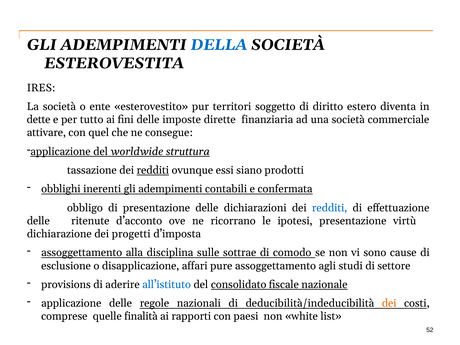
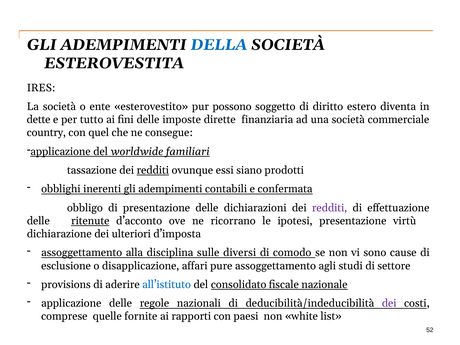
territori: territori -> possono (232, 107)
attivare: attivare -> country (46, 133)
struttura: struttura -> familiari (188, 151)
redditi colour: blue -> purple (330, 208)
ritenute underline: none -> present (90, 221)
progetti: progetti -> ulteriori (131, 234)
sottrae: sottrae -> diversi (240, 253)
dei colour: orange -> purple (389, 303)
finalità: finalità -> fornite (141, 316)
